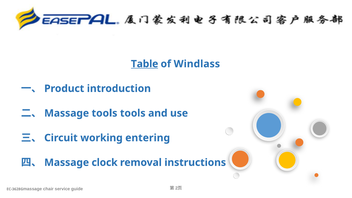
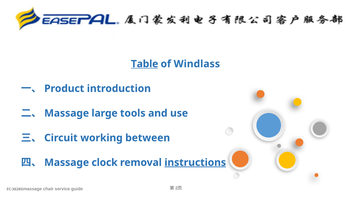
tools: tools -> large (105, 113)
entering: entering -> between (148, 138)
instructions underline: none -> present (195, 163)
